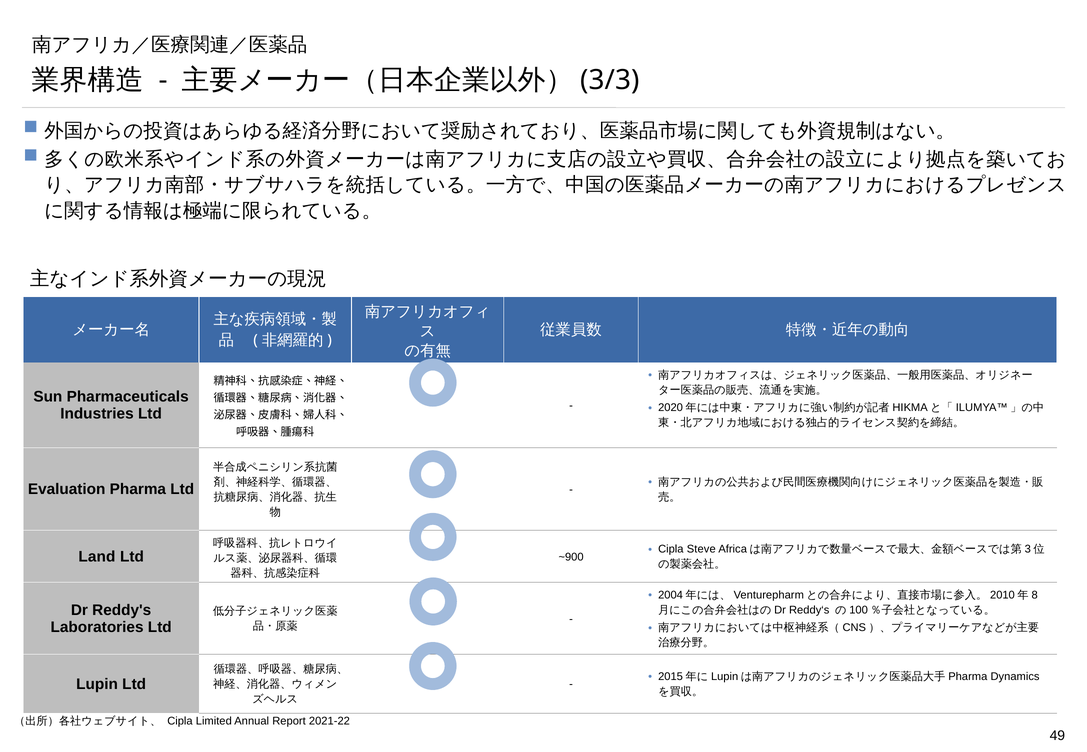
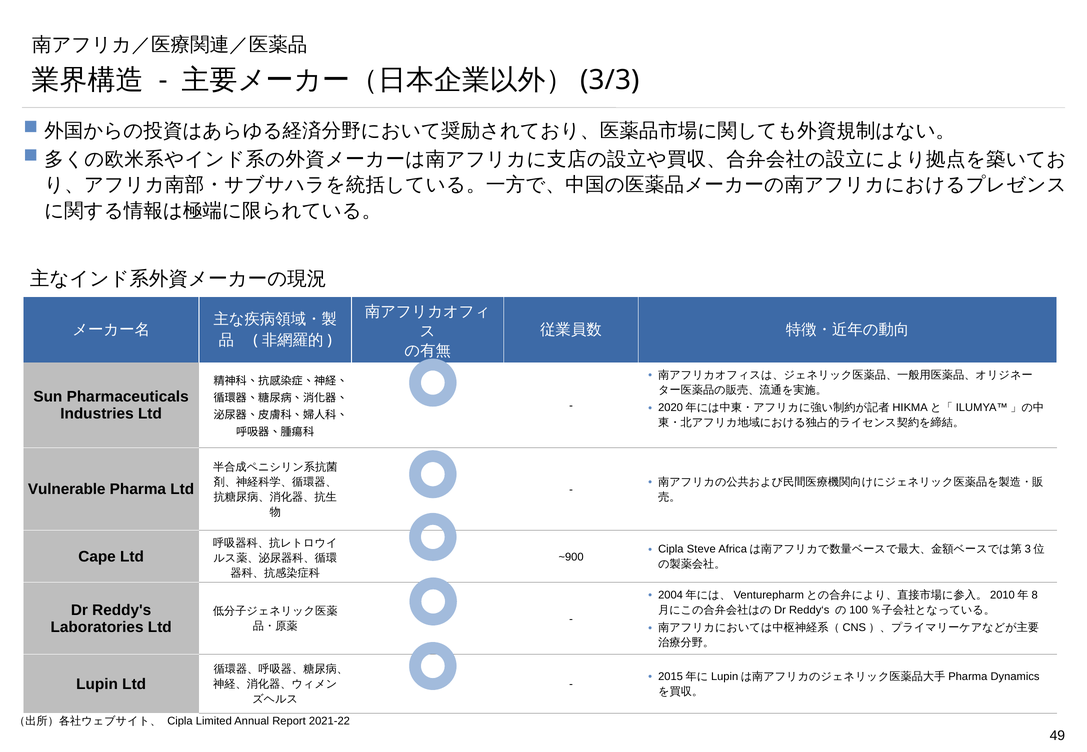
Evaluation: Evaluation -> Vulnerable (67, 490)
Land: Land -> Cape (97, 557)
